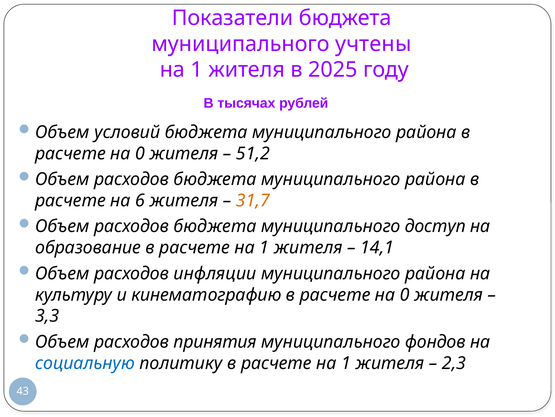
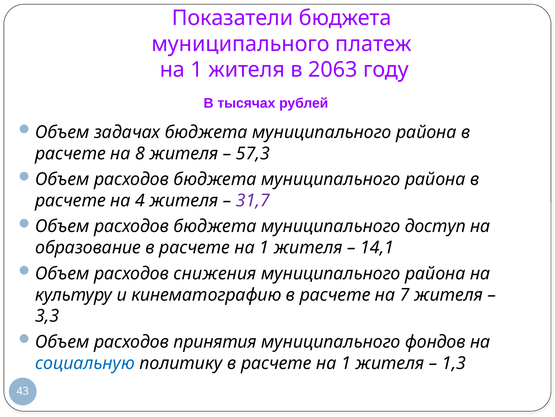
учтены: учтены -> платеж (373, 44)
2025: 2025 -> 2063 (333, 70)
условий: условий -> задачах (127, 132)
0: 0 -> 8 (140, 153)
51,2: 51,2 -> 57,3 (253, 153)
6: 6 -> 4 (140, 200)
31,7 colour: orange -> purple (253, 200)
инфляции: инфляции -> снижения (215, 273)
0: 0 -> 7 (405, 294)
2,3: 2,3 -> 1,3 (454, 363)
